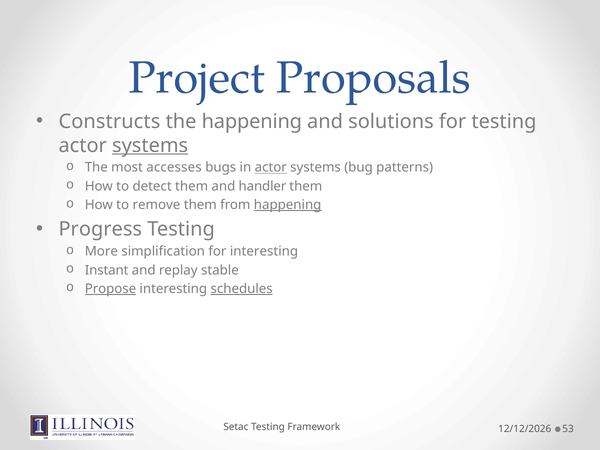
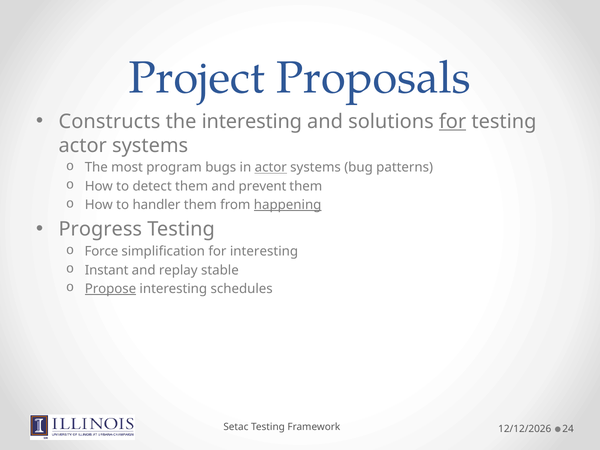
the happening: happening -> interesting (252, 121)
for underline: none -> present (453, 121)
systems underline: present -> none (150, 145)
accesses: accesses -> program (174, 168)
handler: handler -> prevent (262, 186)
remove: remove -> handler (156, 205)
More: More -> Force (101, 252)
schedules underline: present -> none (242, 289)
53: 53 -> 24 (568, 429)
